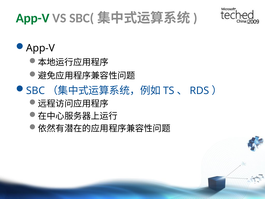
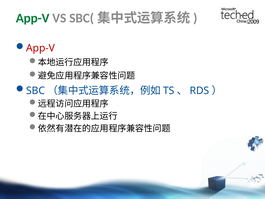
App-V colour: black -> red (40, 48)
